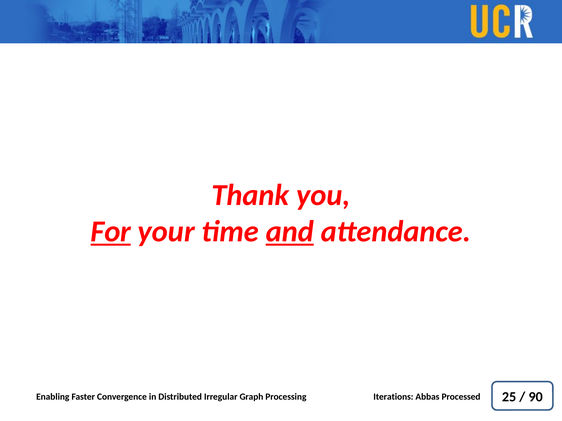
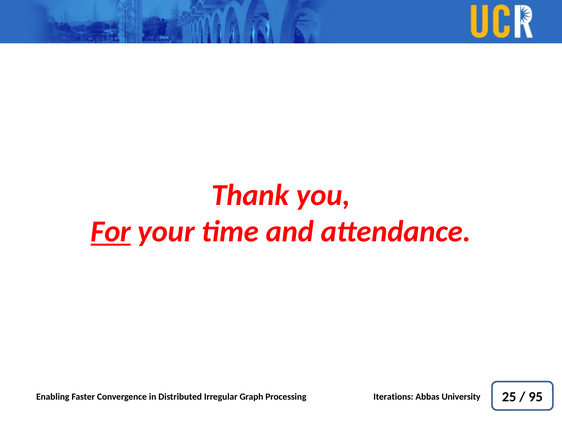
and underline: present -> none (290, 232)
90: 90 -> 95 (536, 397)
Processed: Processed -> University (461, 397)
